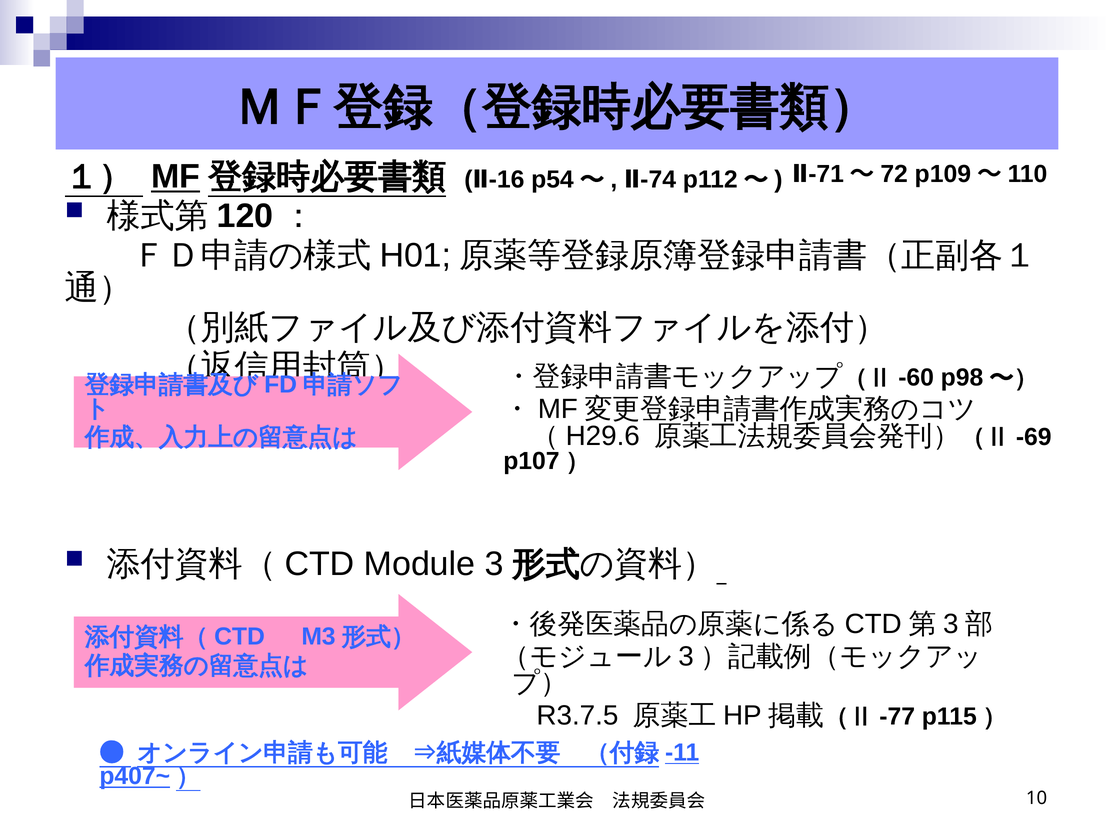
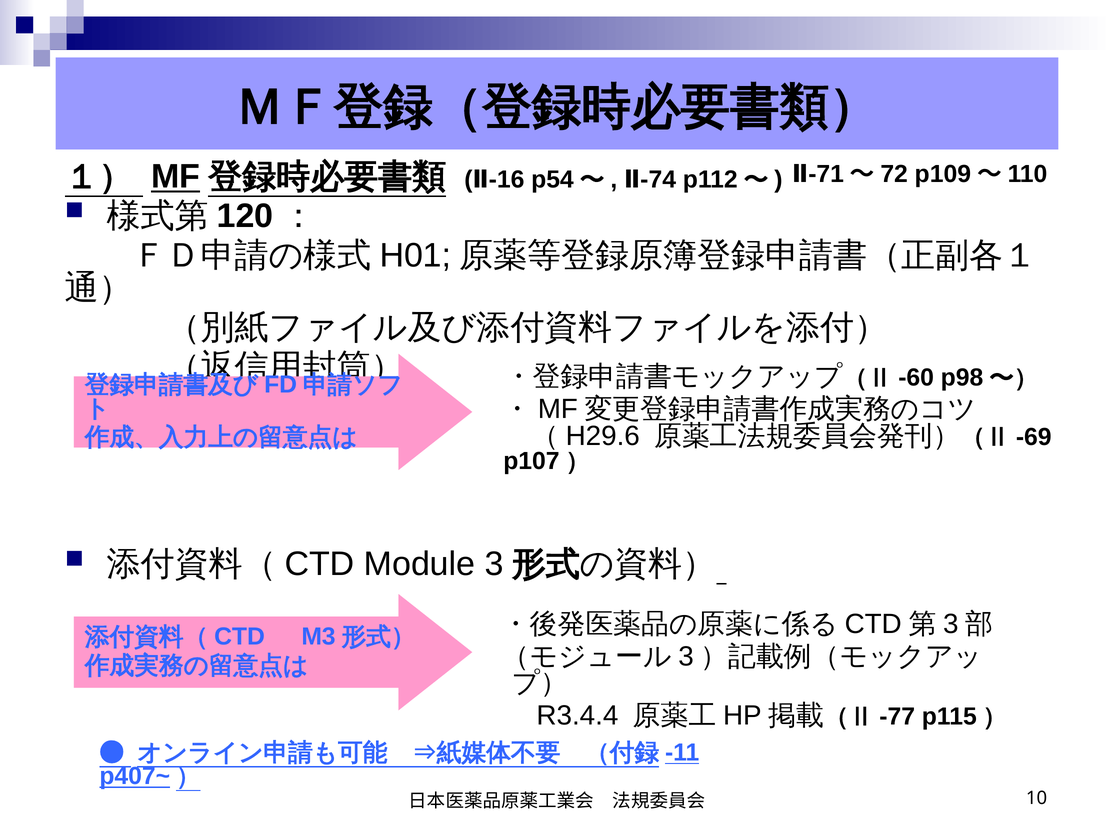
R3.7.5: R3.7.5 -> R3.4.4 (577, 716)
